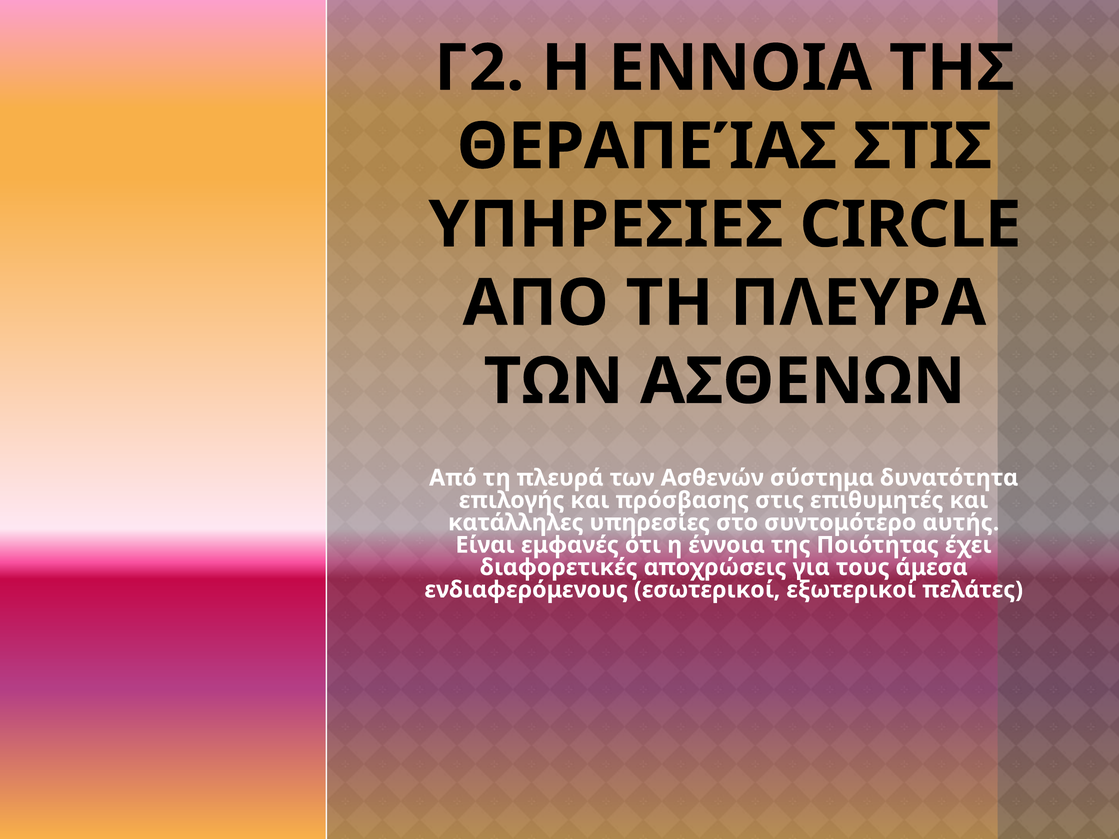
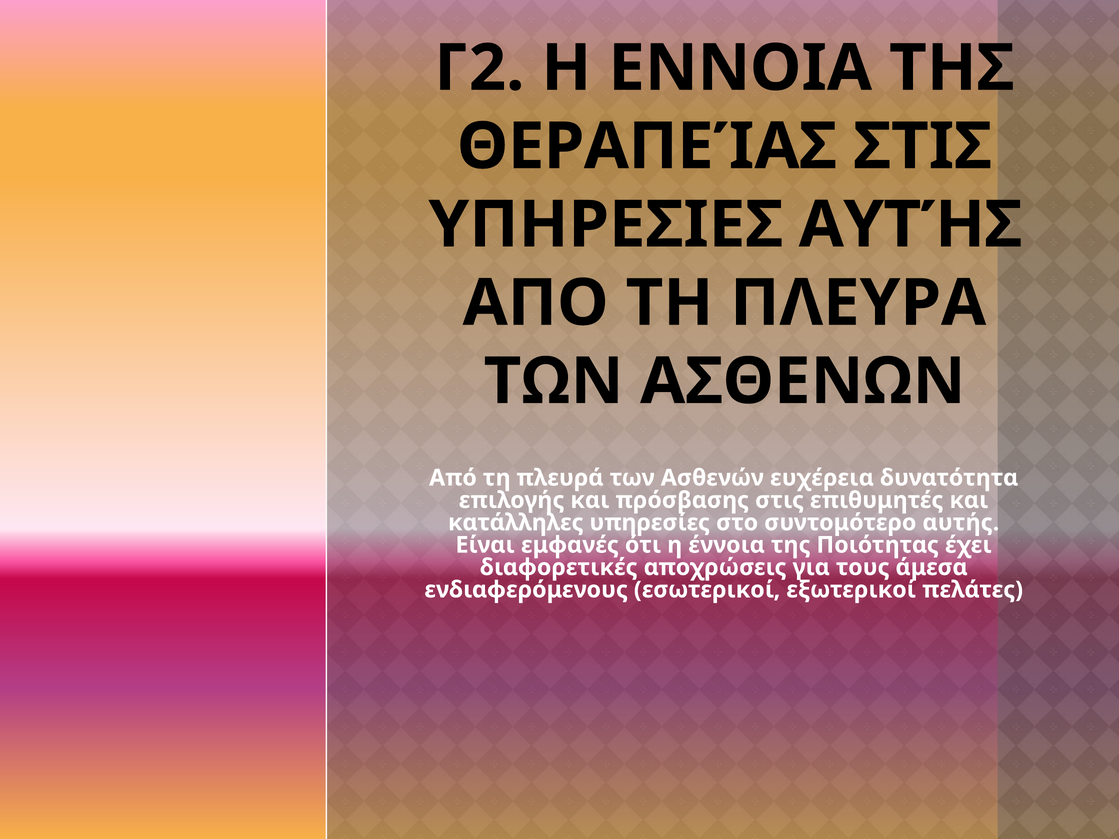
ΥΠΗΡΕΣΙΕΣ CIRCLE: CIRCLE -> ΑΥΤΉΣ (910, 225)
σύστημα: σύστημα -> ευχέρεια (822, 478)
